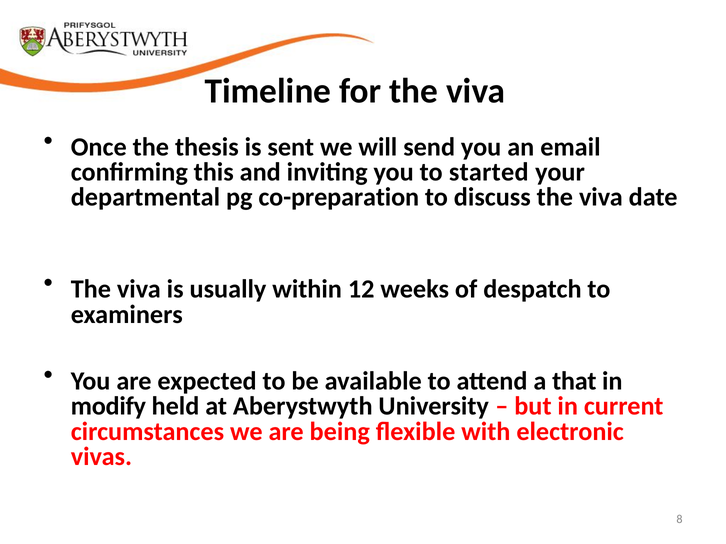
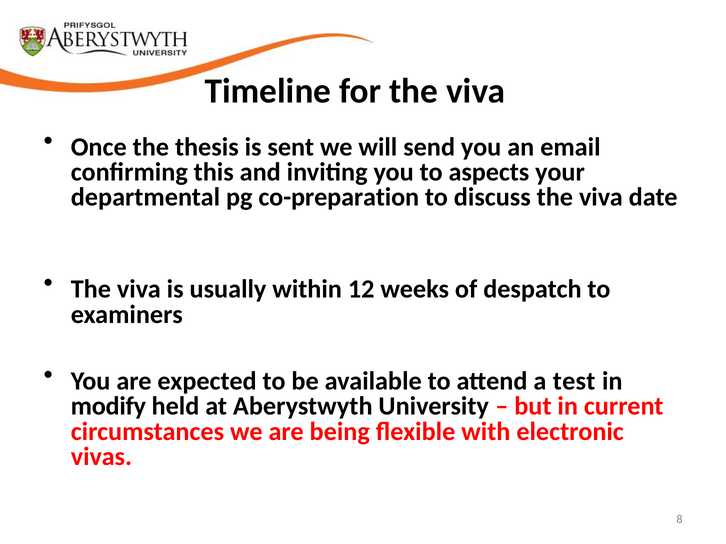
started: started -> aspects (489, 172)
that: that -> test (574, 382)
